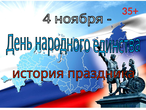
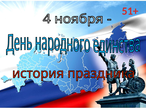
35+: 35+ -> 51+ (130, 11)
